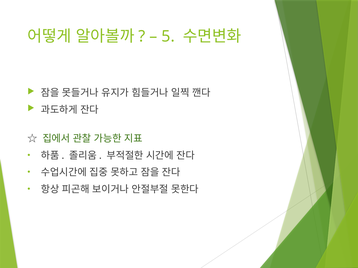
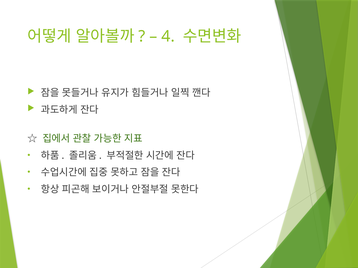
5: 5 -> 4 (168, 36)
